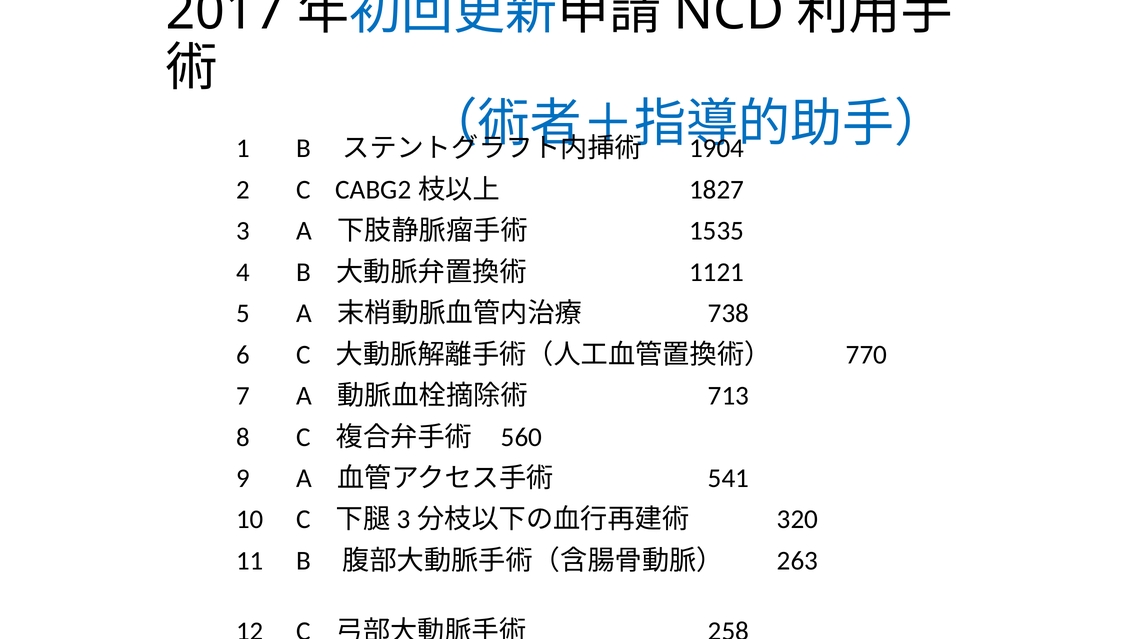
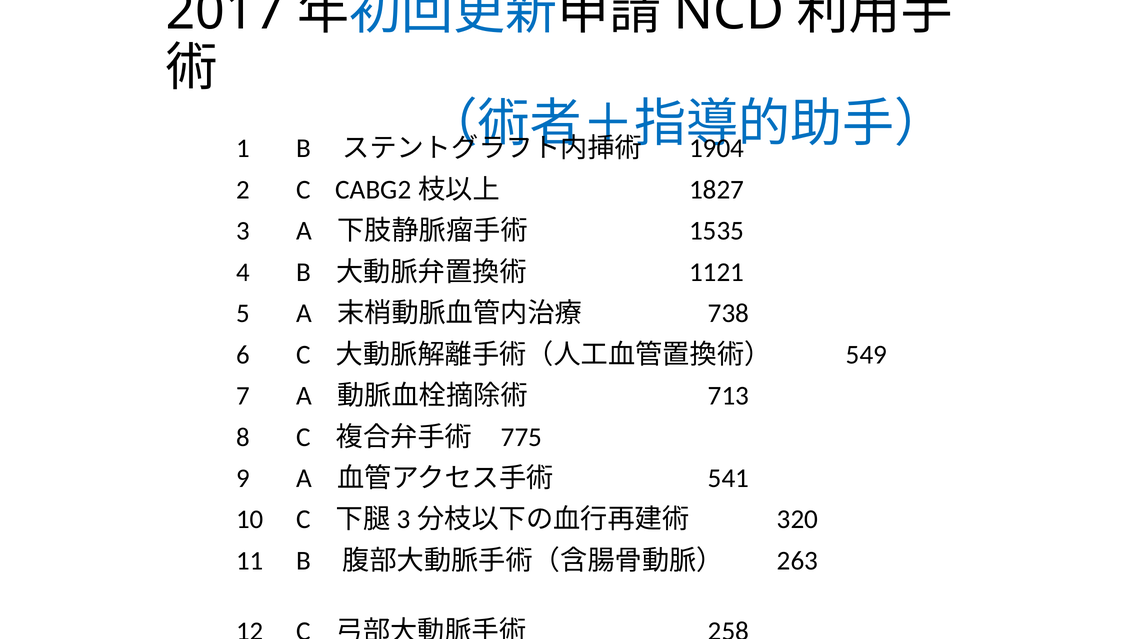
770: 770 -> 549 (866, 354)
560: 560 -> 775 (521, 437)
